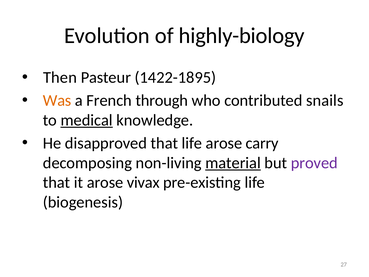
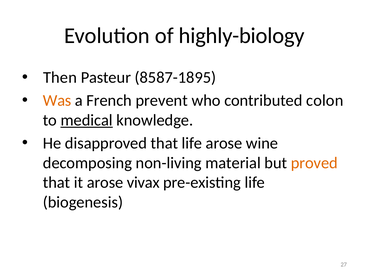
1422-1895: 1422-1895 -> 8587-1895 (175, 77)
through: through -> prevent (162, 100)
snails: snails -> colon (325, 100)
carry: carry -> wine (262, 143)
material underline: present -> none (233, 163)
proved colour: purple -> orange (314, 163)
